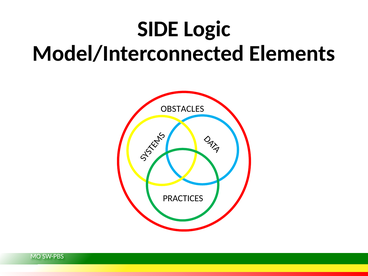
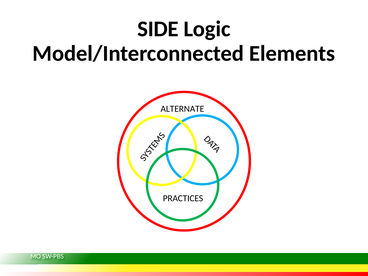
OBSTACLES: OBSTACLES -> ALTERNATE (182, 109)
